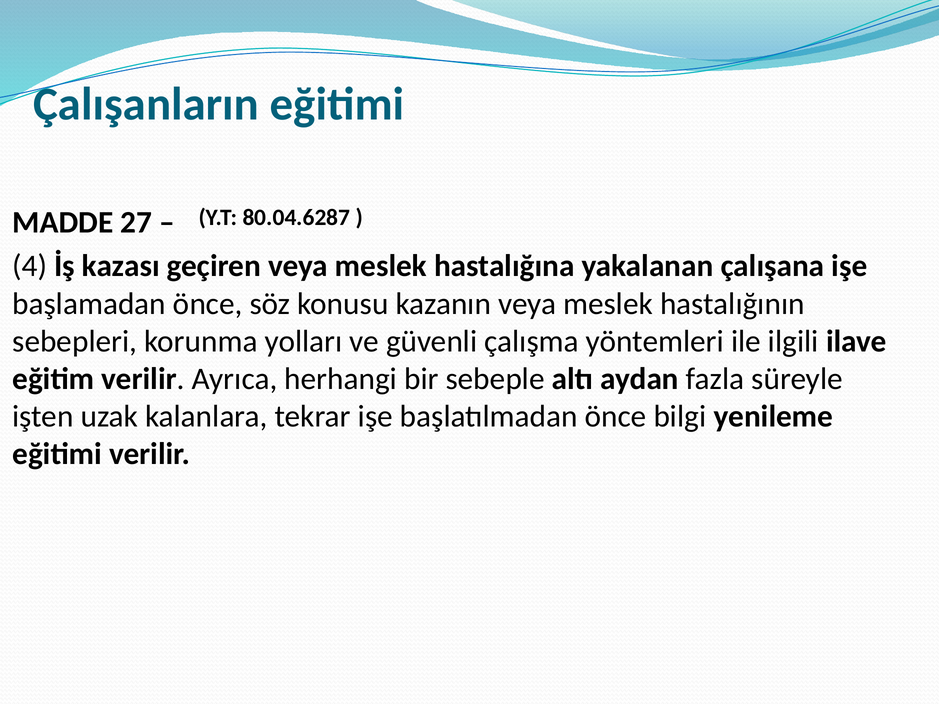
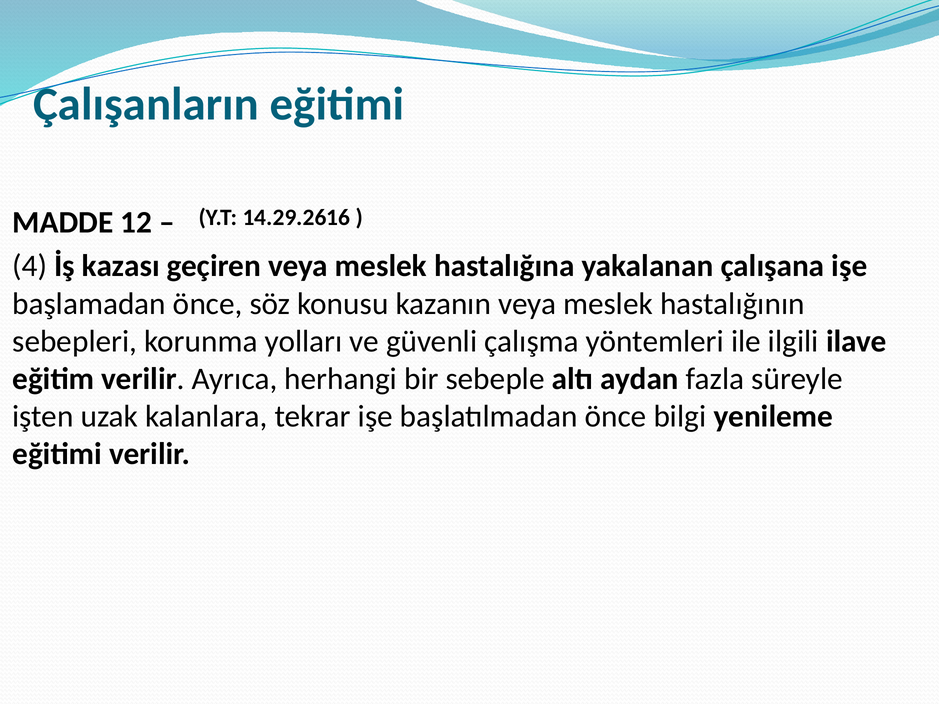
80.04.6287: 80.04.6287 -> 14.29.2616 (296, 217)
27: 27 -> 12 (136, 222)
